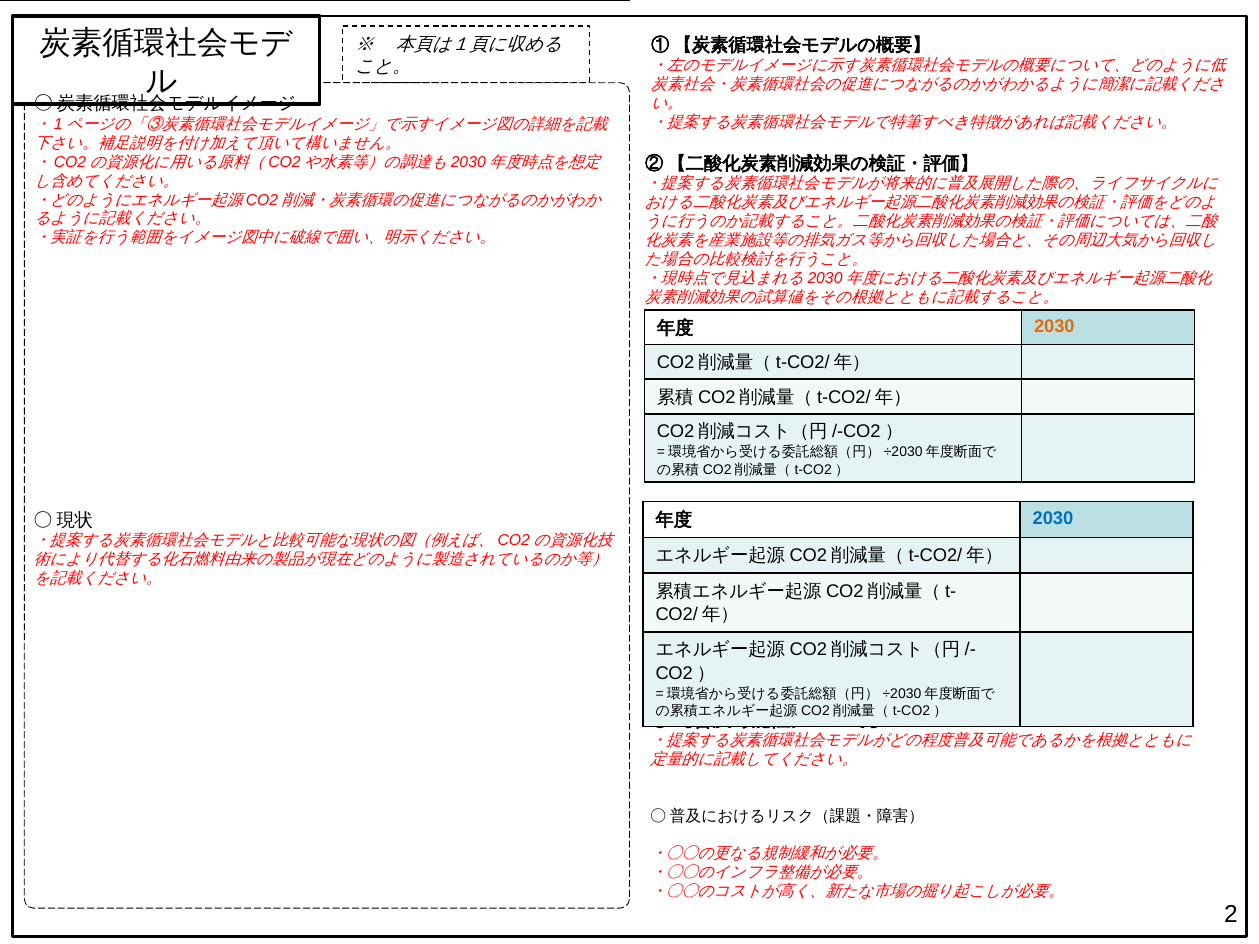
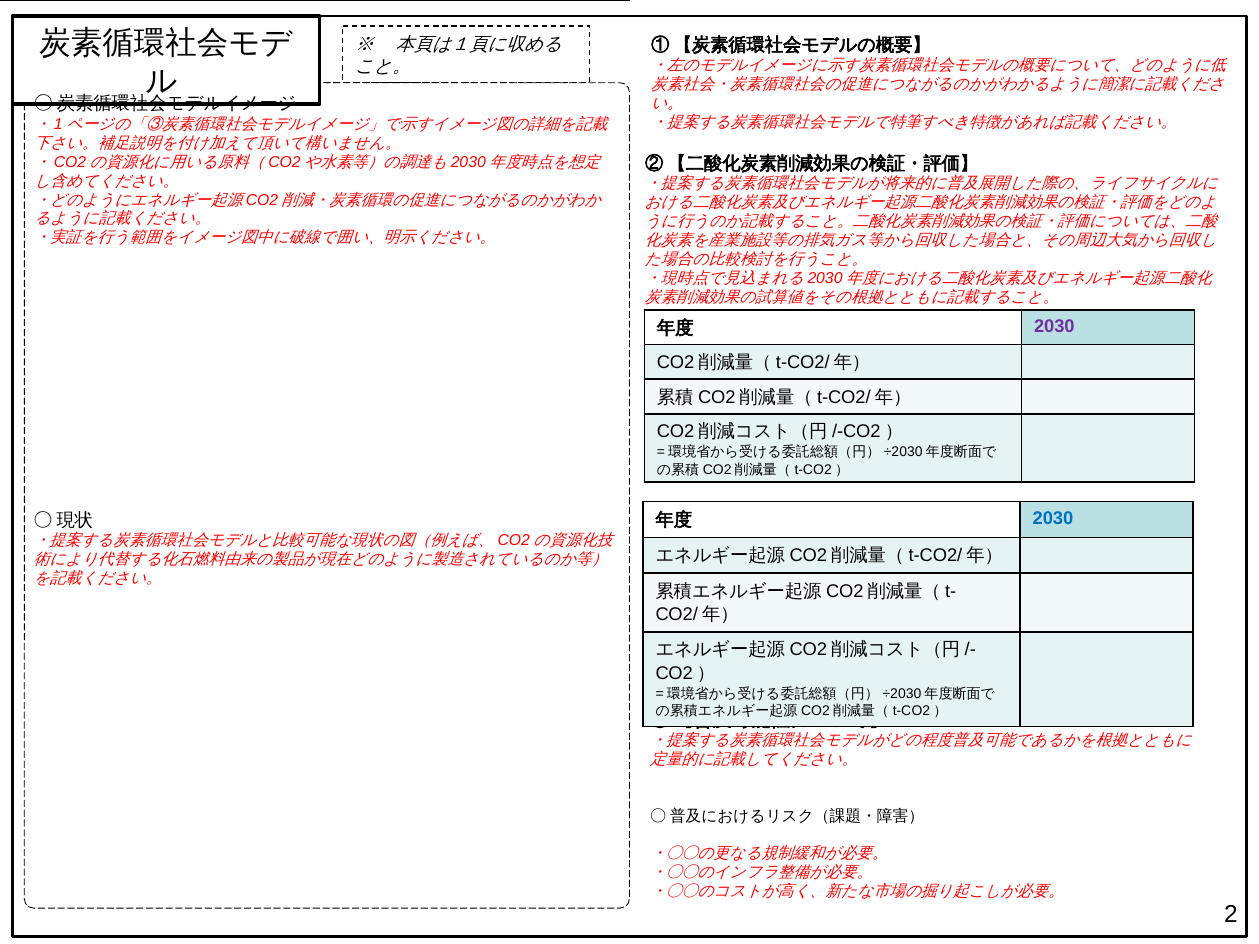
2030 colour: orange -> purple (1054, 327)
